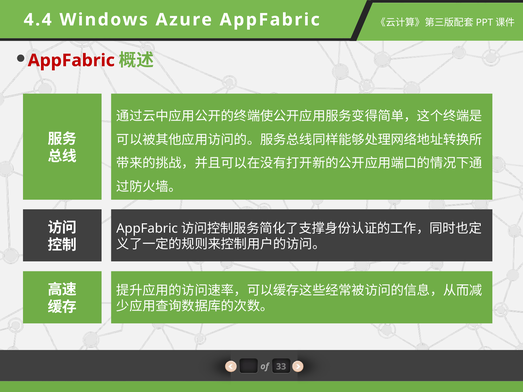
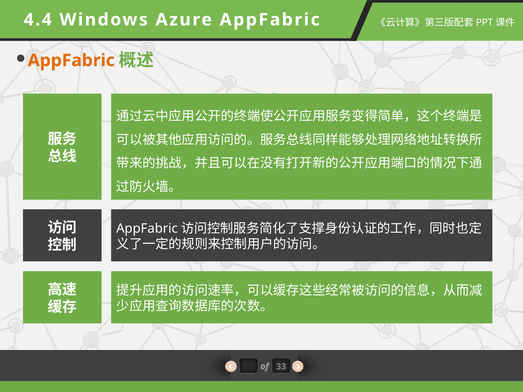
AppFabric colour: red -> orange (71, 60)
